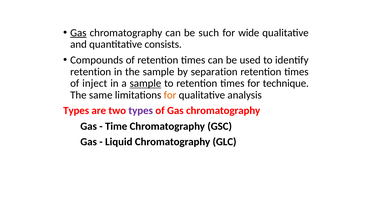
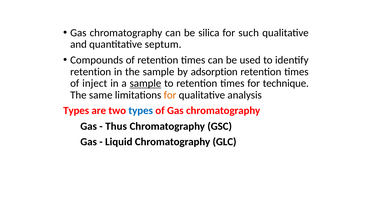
Gas underline: present -> none (78, 33)
such: such -> silica (209, 33)
wide: wide -> such (249, 33)
consists: consists -> septum (163, 44)
separation: separation -> adsorption (214, 72)
types colour: purple -> blue (141, 111)
Time: Time -> Thus (116, 126)
